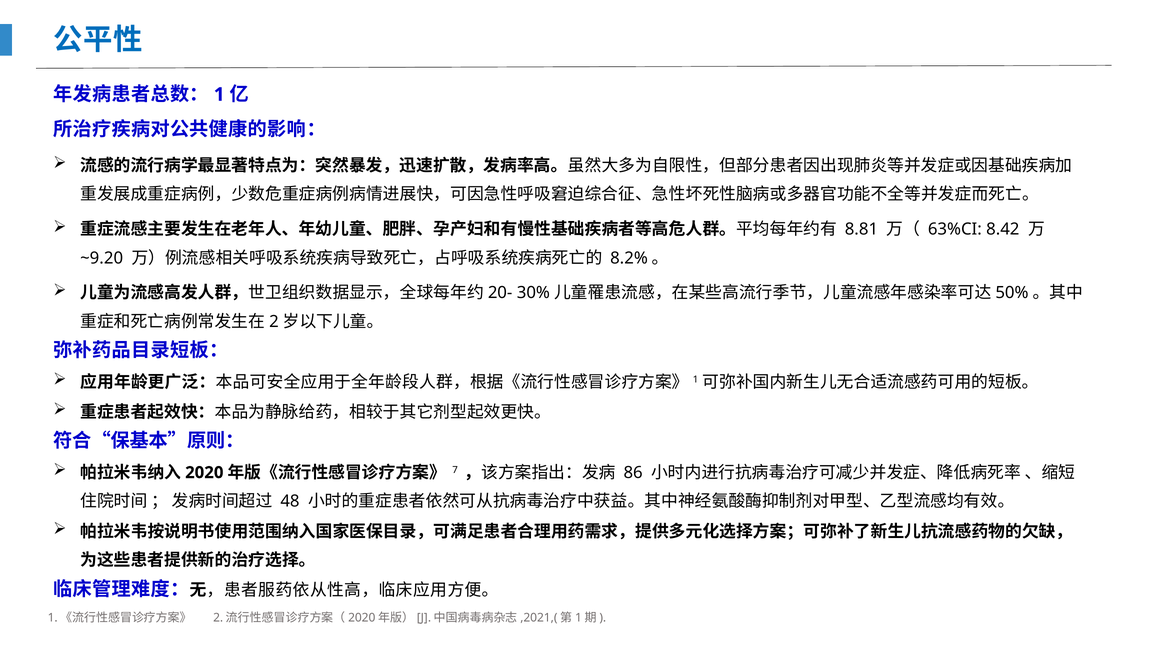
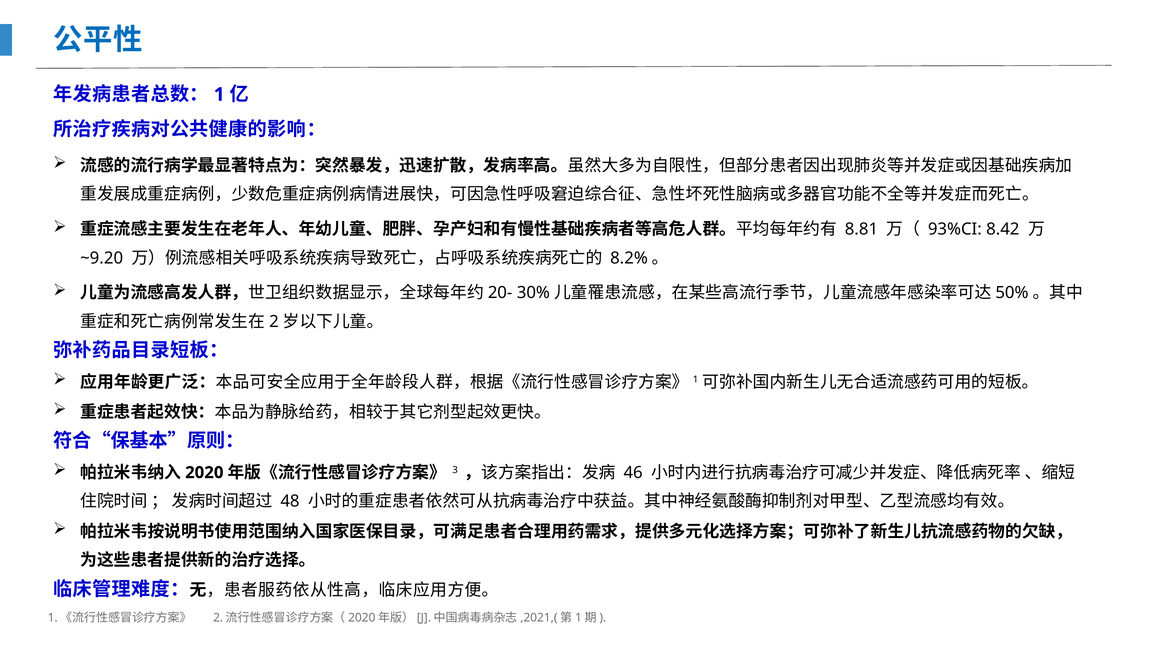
63%CI: 63%CI -> 93%CI (955, 229)
7: 7 -> 3 (455, 470)
86: 86 -> 46 (633, 473)
